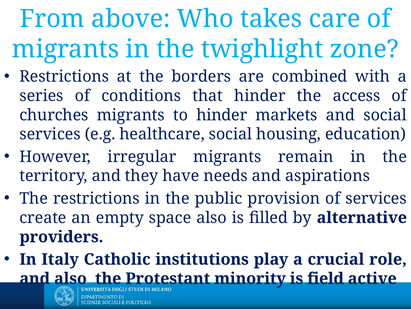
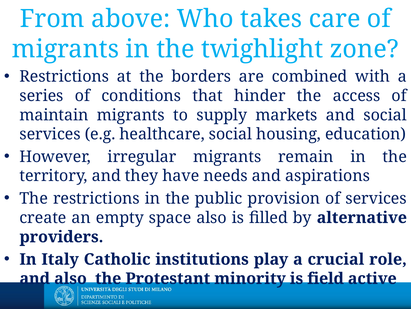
churches: churches -> maintain (54, 115)
to hinder: hinder -> supply (222, 115)
